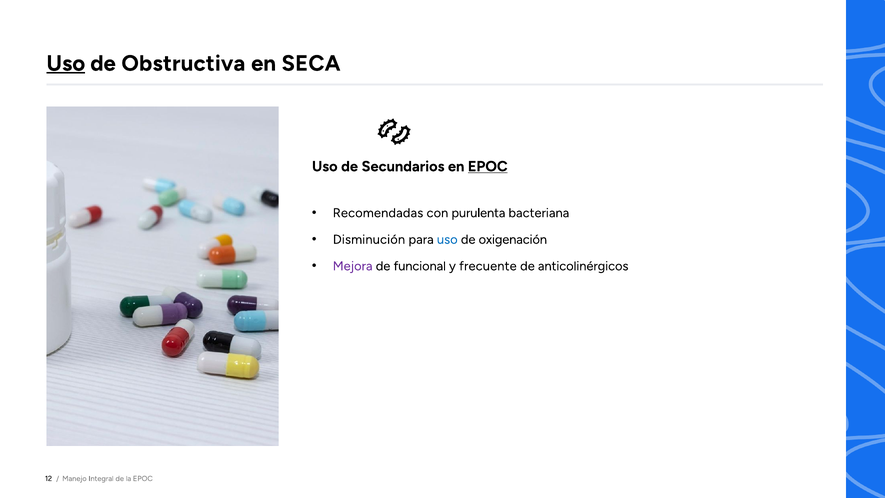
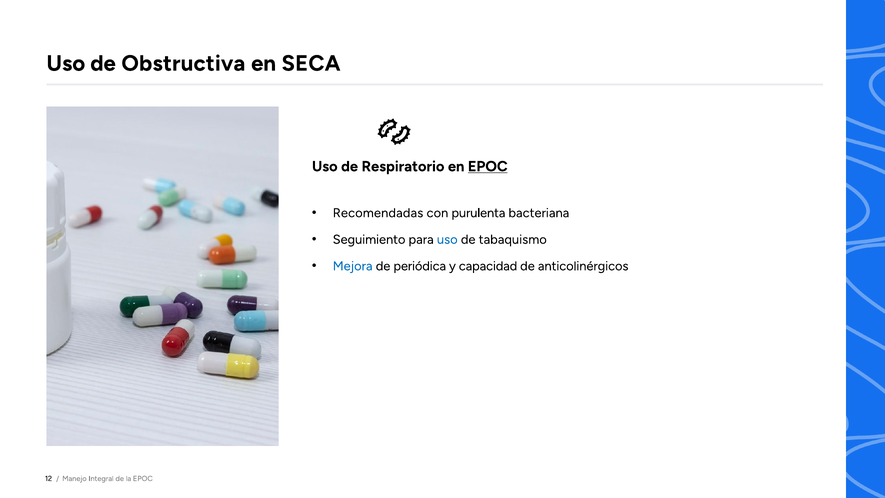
Uso underline: present -> none (66, 63)
Secundarios: Secundarios -> Respiratorio (403, 166)
Disminución: Disminución -> Seguimiento (369, 239)
oxigenación: oxigenación -> tabaquismo (513, 239)
Mejora colour: purple -> blue (353, 266)
funcional: funcional -> periódica (420, 266)
frecuente: frecuente -> capacidad (488, 266)
